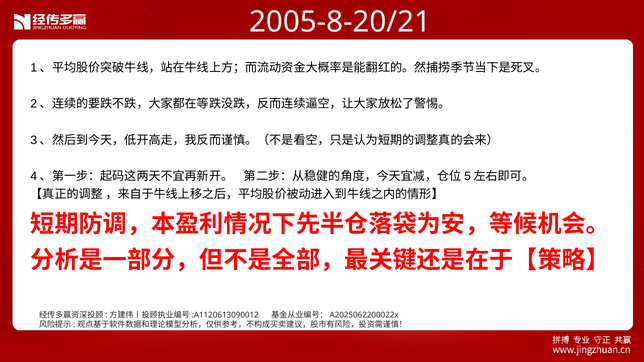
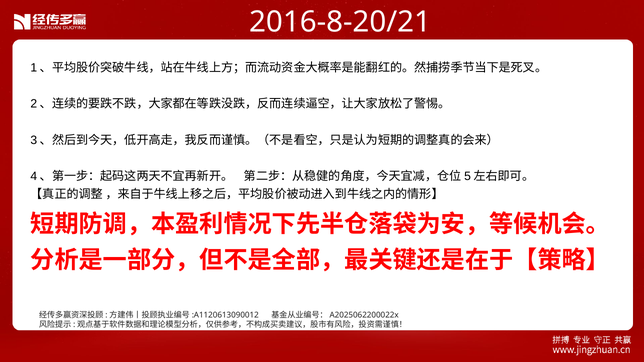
2005-8-20/21: 2005-8-20/21 -> 2016-8-20/21 (340, 22)
